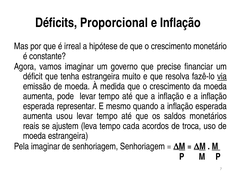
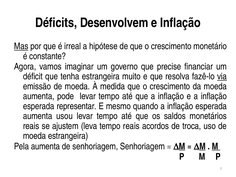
Proporcional: Proporcional -> Desenvolvem (114, 23)
Mas underline: none -> present (21, 46)
tempo cada: cada -> reais (131, 126)
Pela imaginar: imaginar -> aumenta (45, 146)
